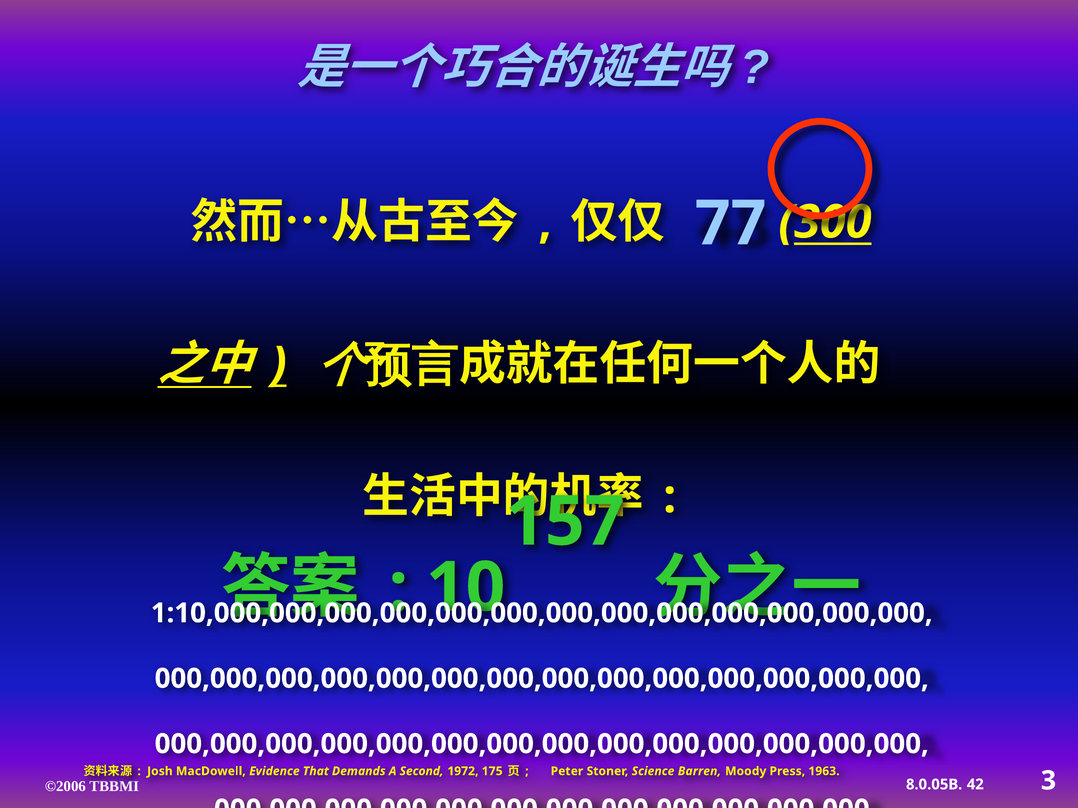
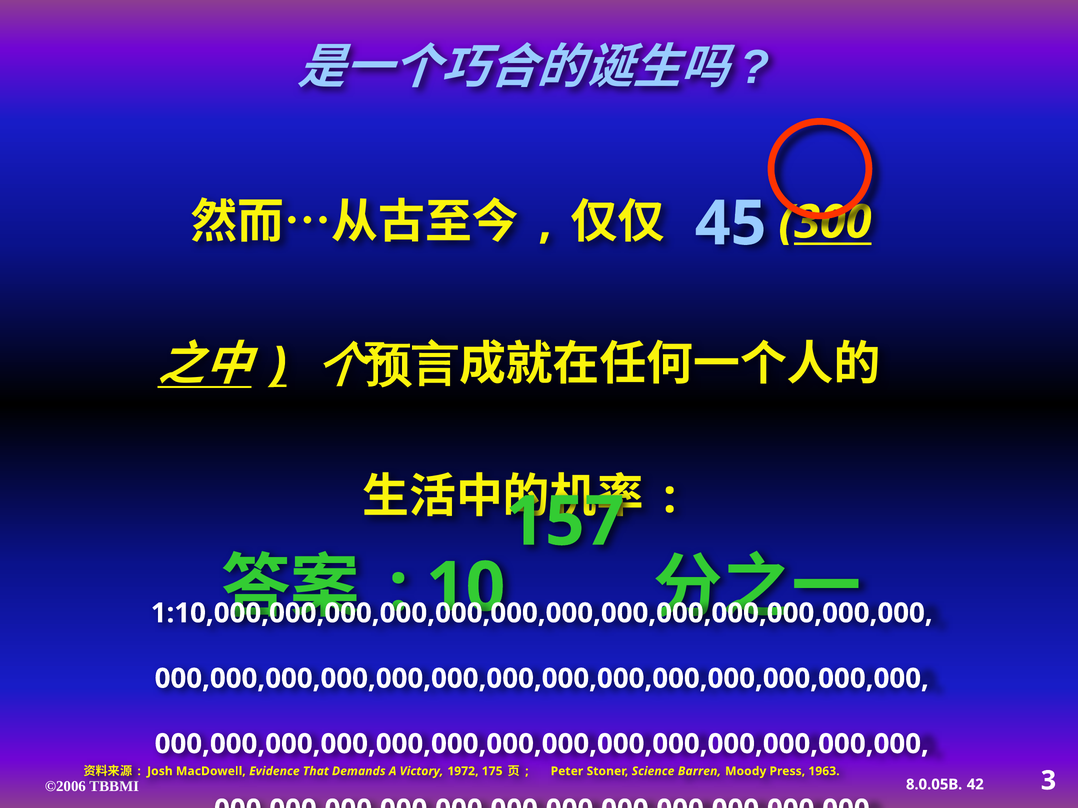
77: 77 -> 45 (731, 224)
Second: Second -> Victory (421, 772)
